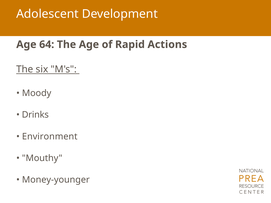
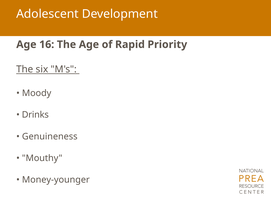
64: 64 -> 16 (47, 45)
Actions: Actions -> Priority (167, 45)
Environment: Environment -> Genuineness (50, 137)
